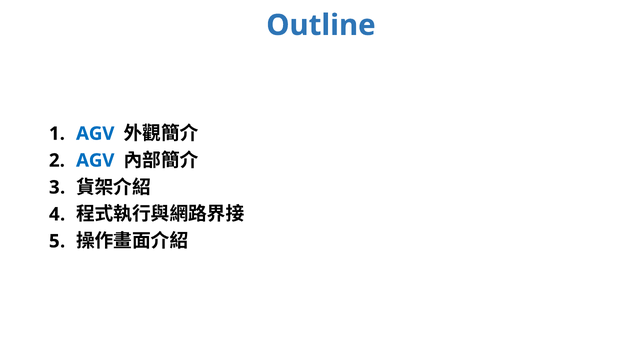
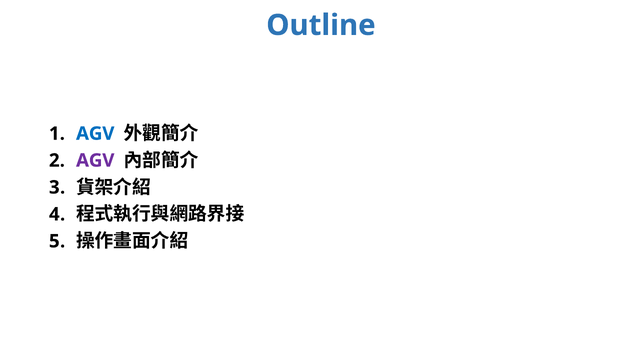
AGV colour: blue -> purple (95, 161)
